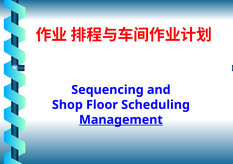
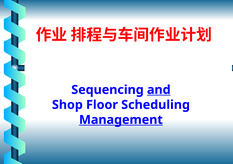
and underline: none -> present (159, 90)
